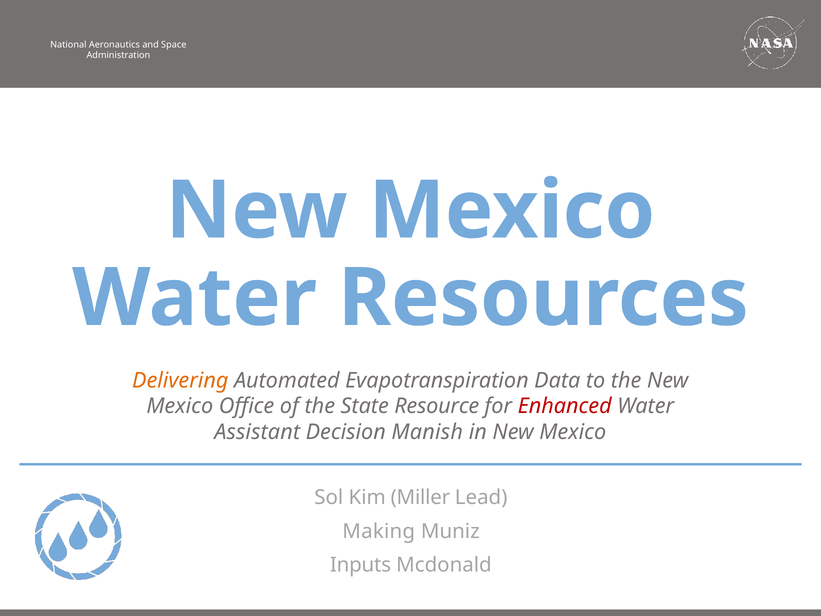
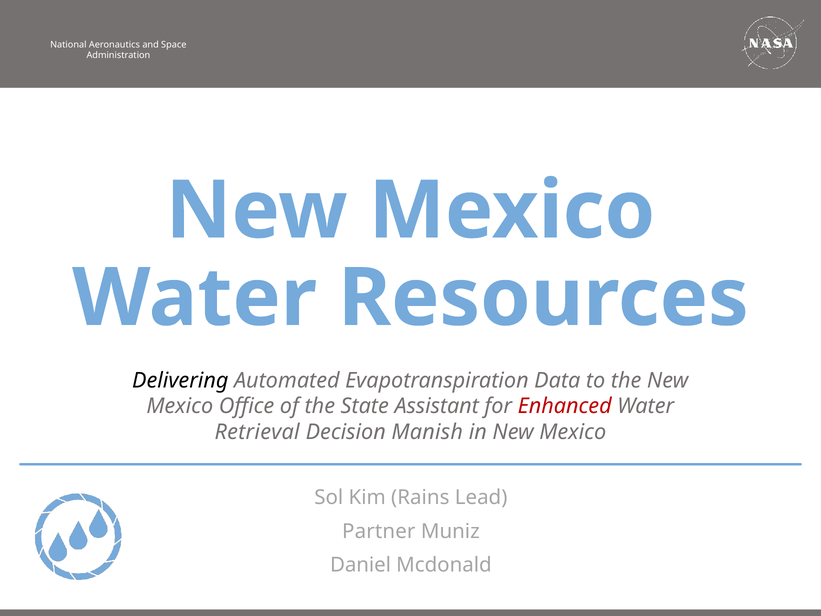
Delivering colour: orange -> black (180, 380)
Resource: Resource -> Assistant (437, 406)
Assistant: Assistant -> Retrieval (257, 432)
Miller: Miller -> Rains (420, 497)
Making: Making -> Partner (379, 531)
Inputs: Inputs -> Daniel (360, 565)
